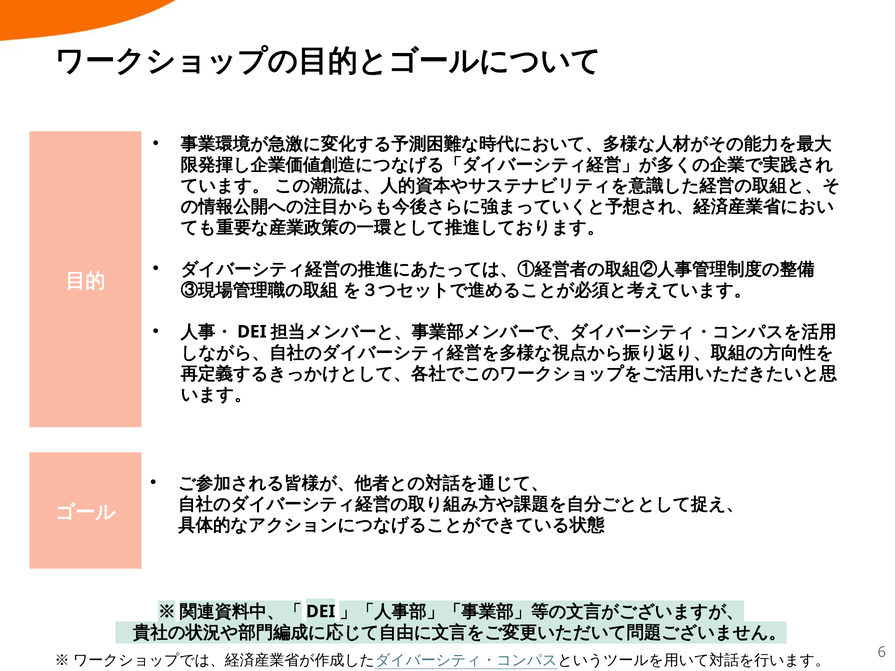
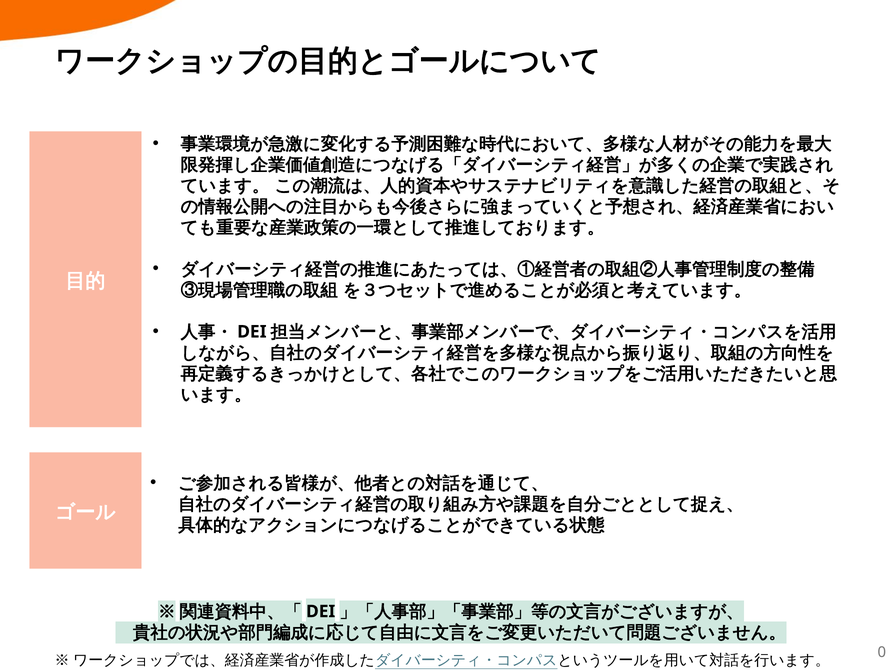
6: 6 -> 0 (882, 653)
